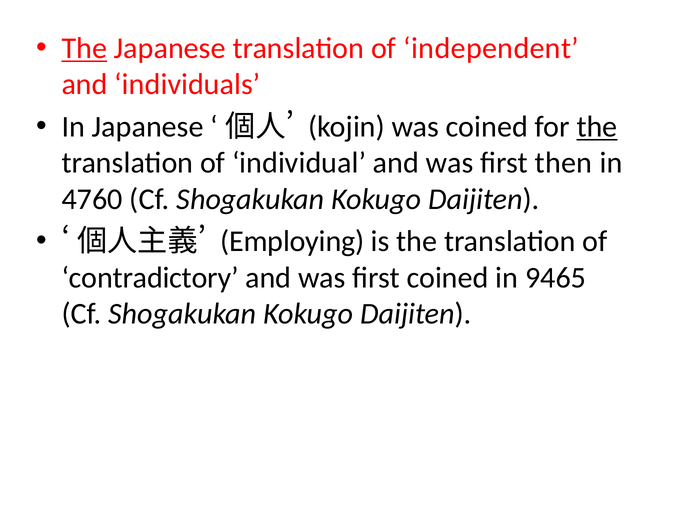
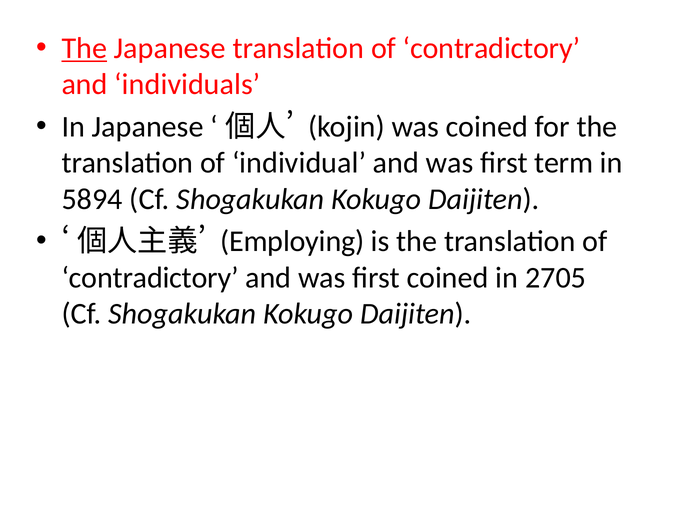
Japanese translation of independent: independent -> contradictory (491, 48)
the underline: present -> none (597, 127)
then: then -> term (564, 163)
4760: 4760 -> 5894 (92, 199)
9465: 9465 -> 2705 (556, 277)
